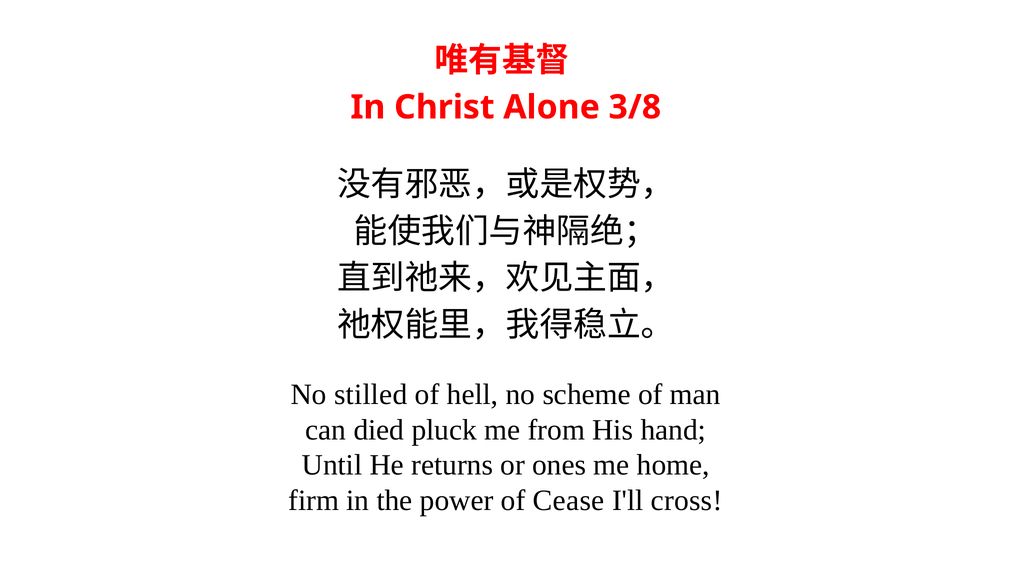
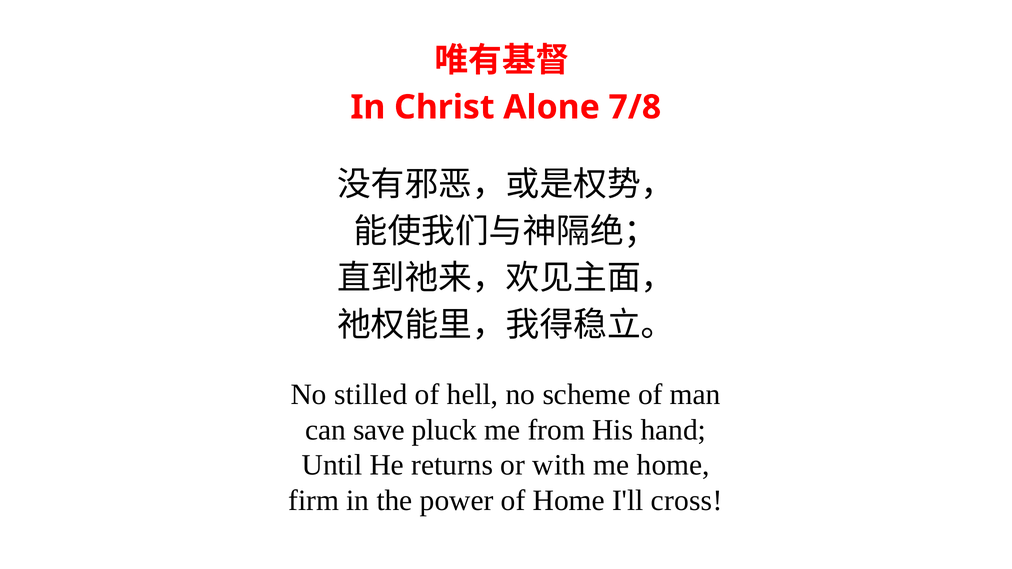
3/8: 3/8 -> 7/8 (635, 107)
died: died -> save (379, 430)
ones: ones -> with (559, 465)
of Cease: Cease -> Home (569, 501)
